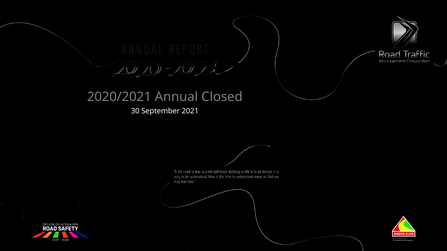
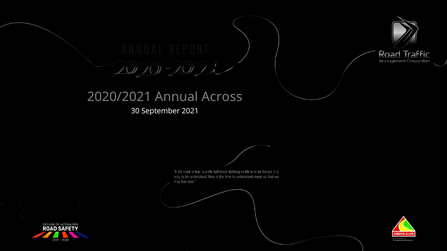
Closed: Closed -> Across (222, 97)
